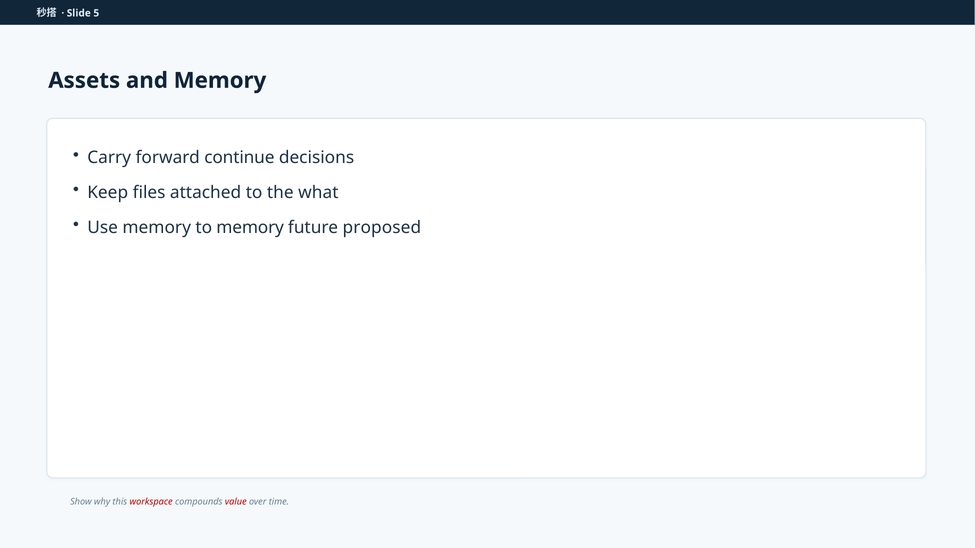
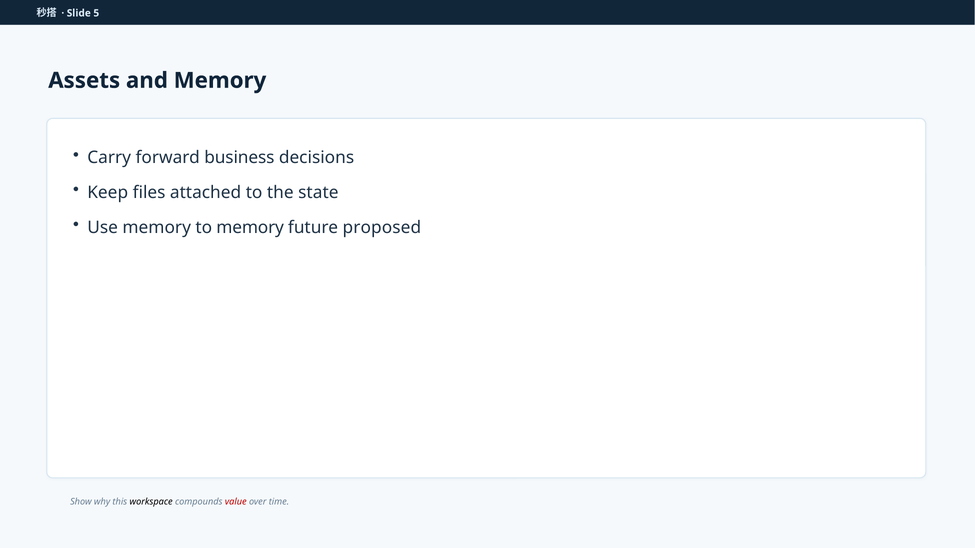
continue: continue -> business (239, 158)
what: what -> state (318, 193)
workspace colour: red -> black (151, 502)
